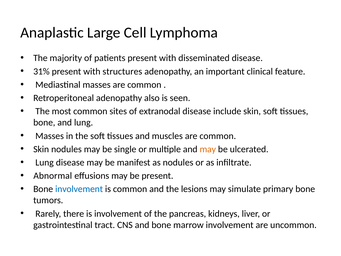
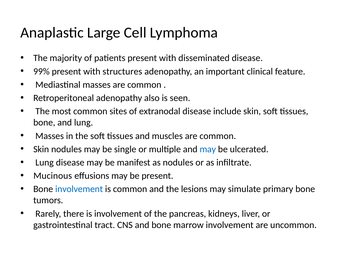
31%: 31% -> 99% (41, 71)
may colour: orange -> blue (208, 149)
Abnormal: Abnormal -> Mucinous (53, 176)
